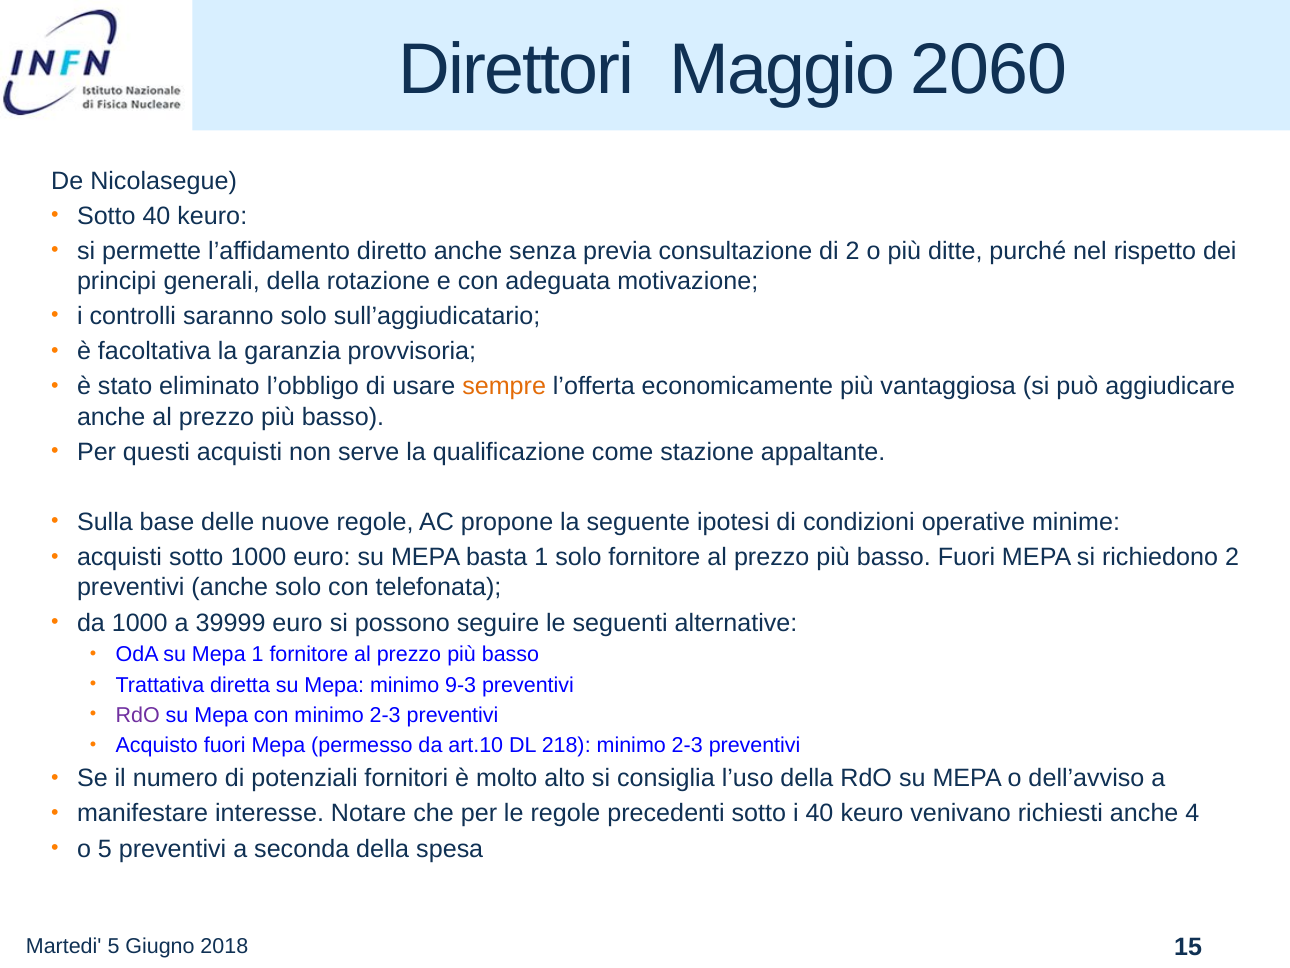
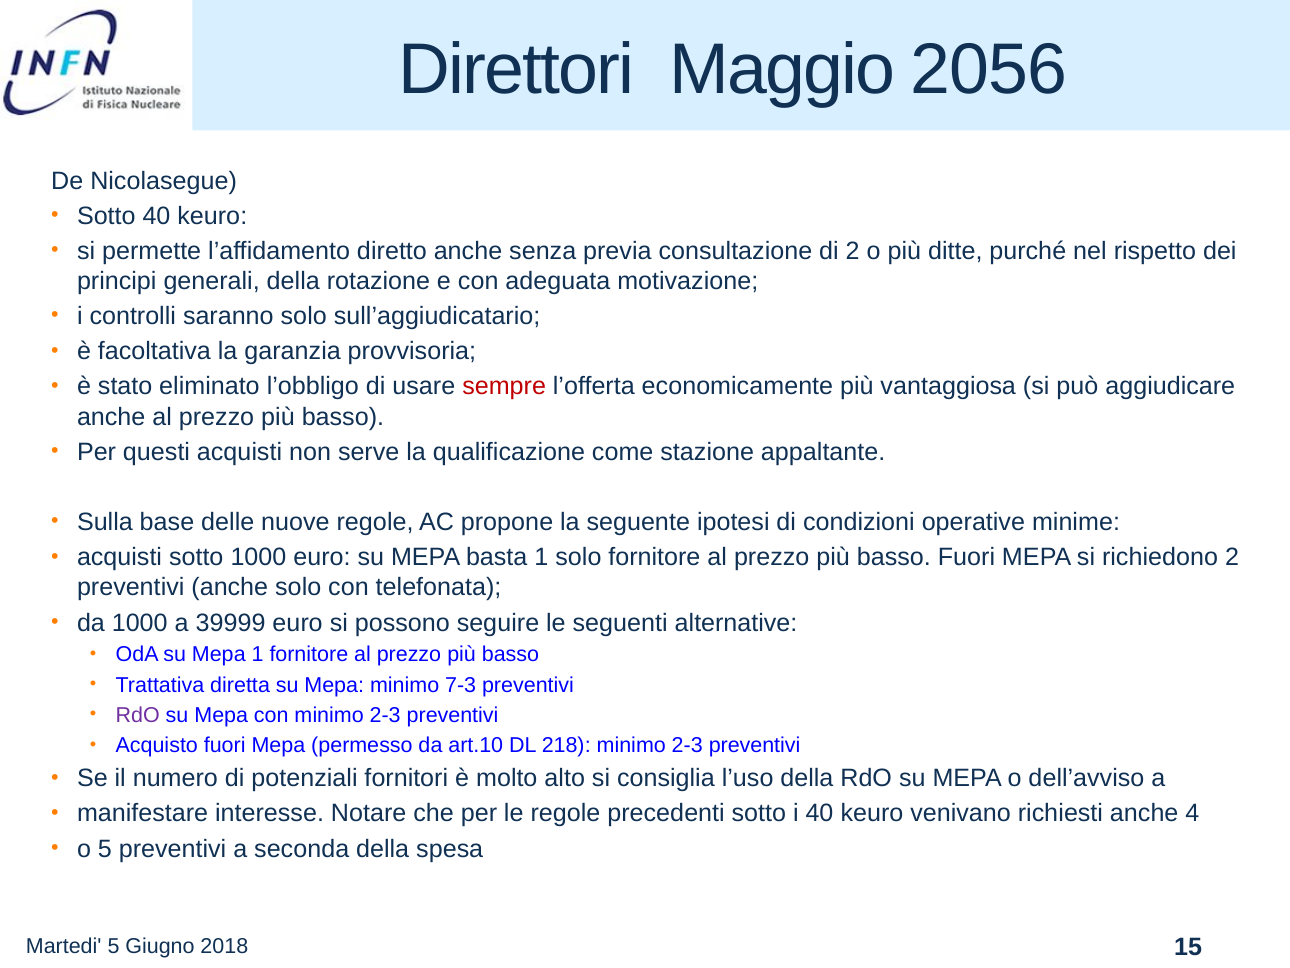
2060: 2060 -> 2056 (989, 70)
sempre colour: orange -> red (504, 386)
9-3: 9-3 -> 7-3 (461, 685)
